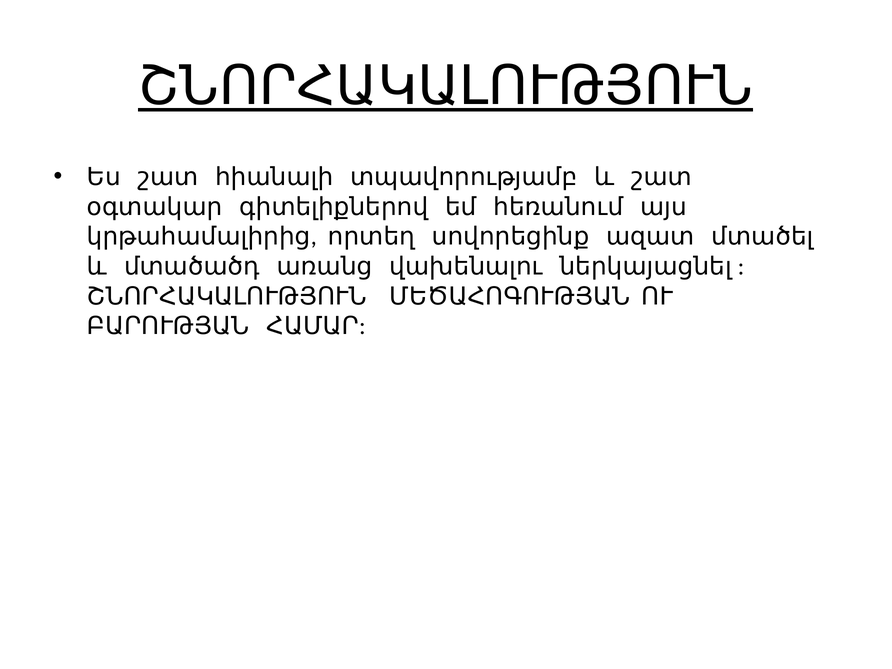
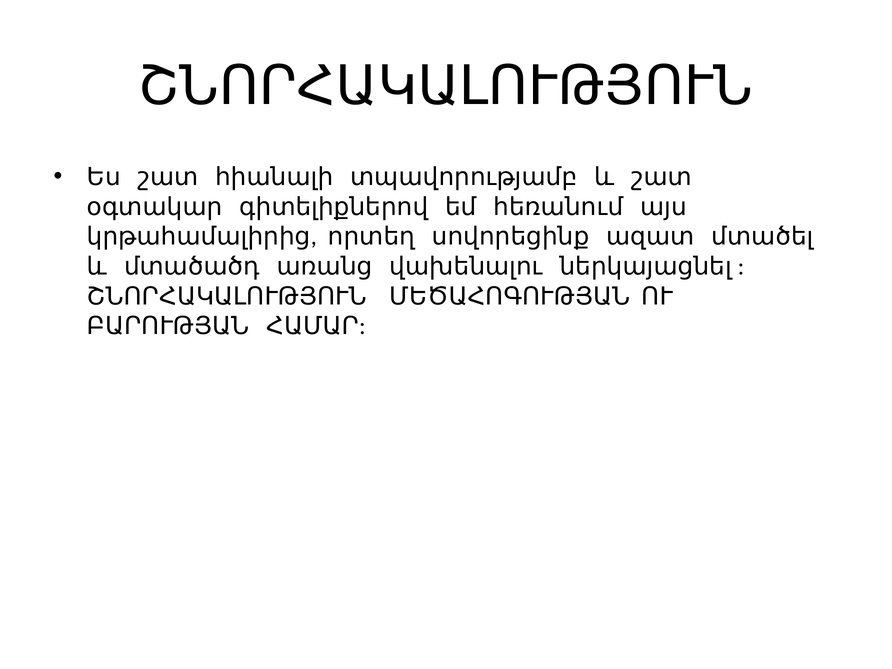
ՇՆՈՐՀԱԿԱԼՈՒԹՅՈՒՆ underline: present -> none (446, 86)
